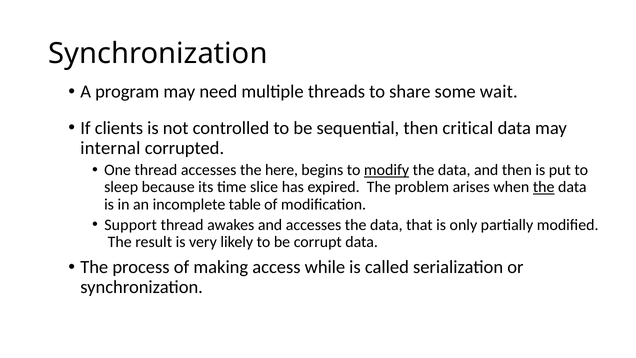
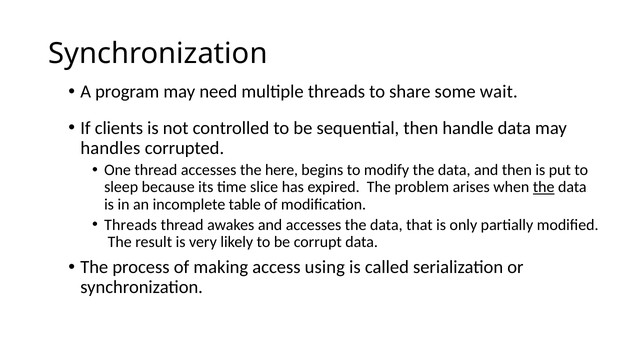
critical: critical -> handle (468, 128)
internal: internal -> handles (110, 148)
modify underline: present -> none (387, 170)
Support: Support -> Threads (131, 225)
while: while -> using (325, 267)
